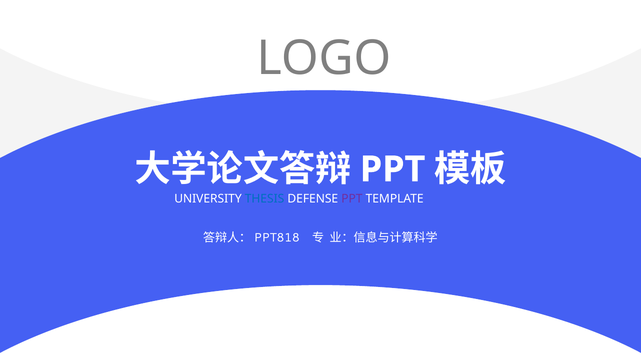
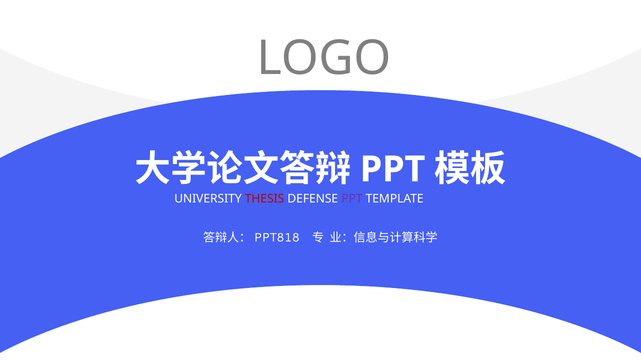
THESIS colour: blue -> red (265, 198)
